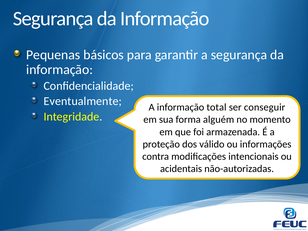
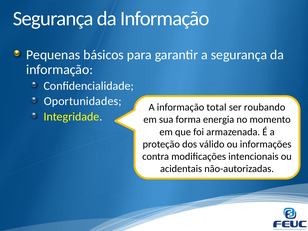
Eventualmente: Eventualmente -> Oportunidades (83, 101)
conseguir: conseguir -> roubando (265, 107)
alguém: alguém -> energia (219, 120)
